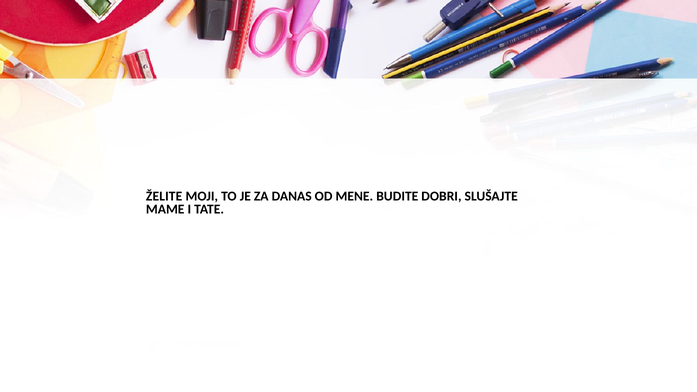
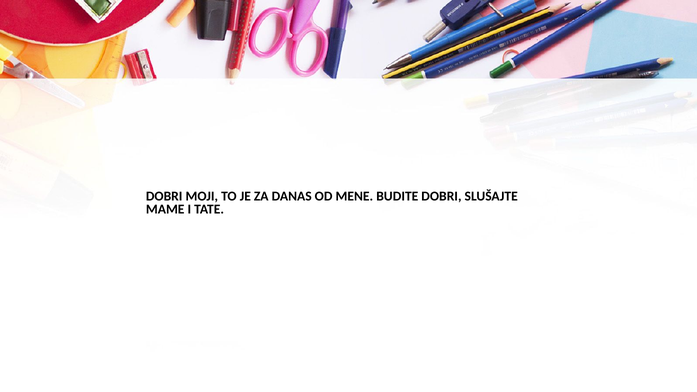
ŽELITE: ŽELITE -> DOBRI (164, 196)
